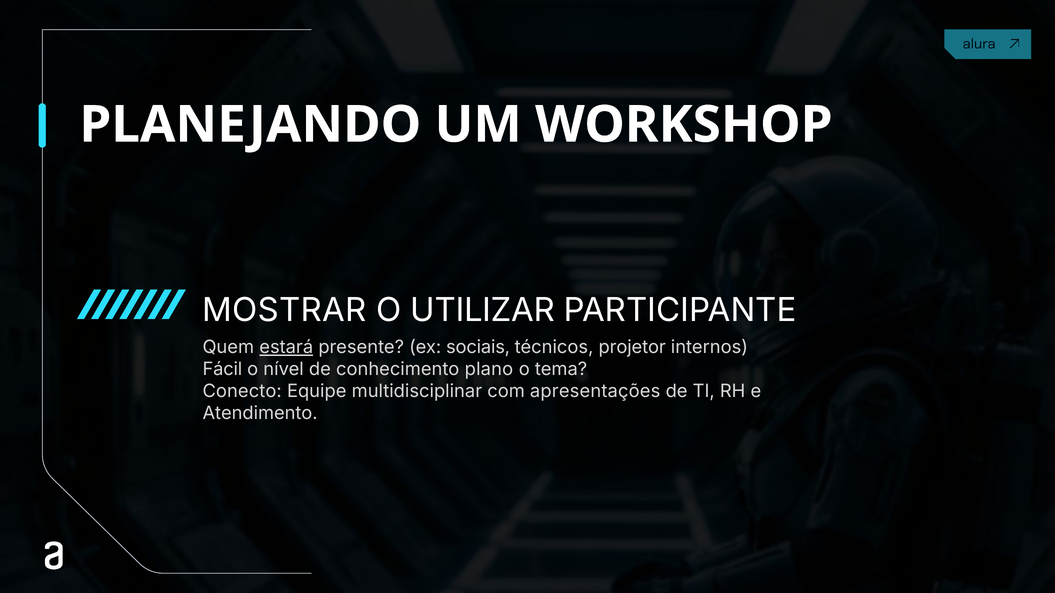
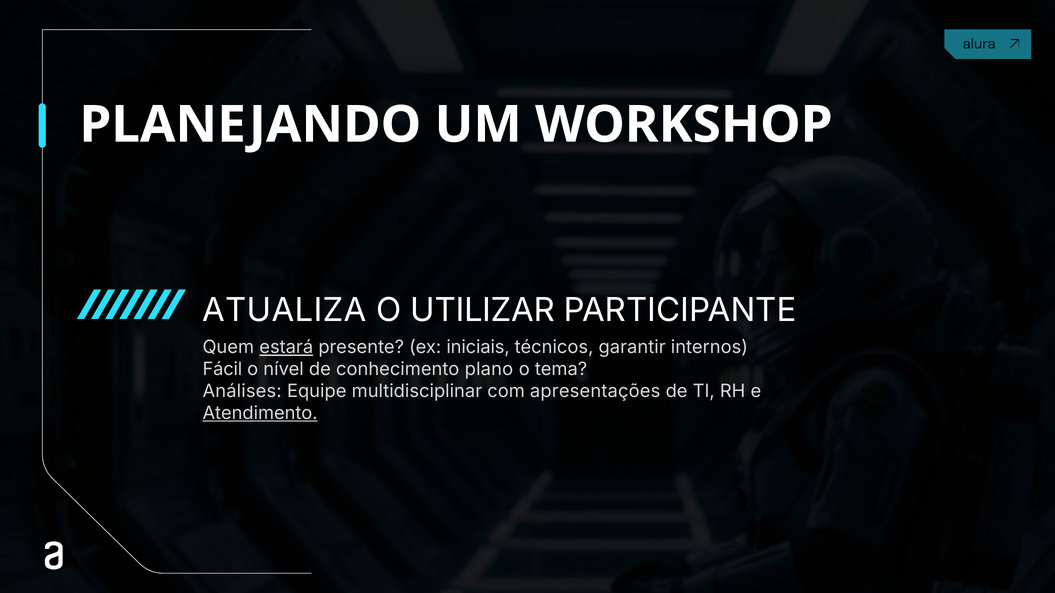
MOSTRAR: MOSTRAR -> ATUALIZA (284, 310)
sociais: sociais -> iniciais (478, 348)
projetor: projetor -> garantir (632, 348)
Conecto: Conecto -> Análises (242, 392)
Atendimento underline: none -> present (260, 414)
